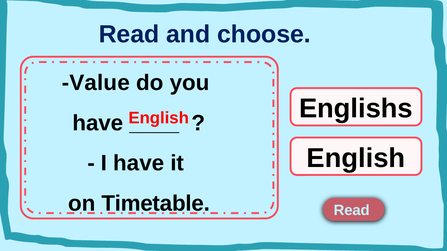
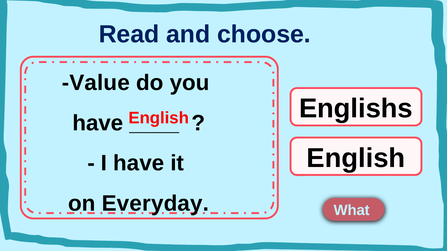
Timetable: Timetable -> Everyday (155, 204)
Read: Read -> What (352, 211)
